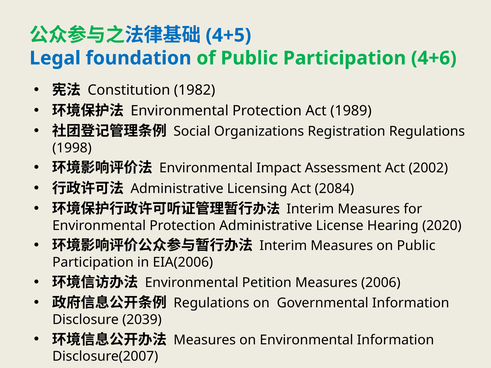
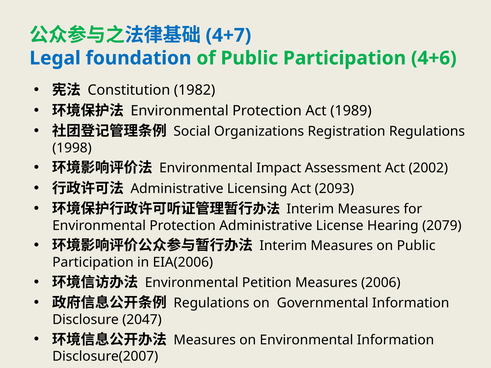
4+5: 4+5 -> 4+7 (228, 35)
2084: 2084 -> 2093 (334, 189)
2020: 2020 -> 2079 (442, 226)
2039: 2039 -> 2047 (142, 320)
